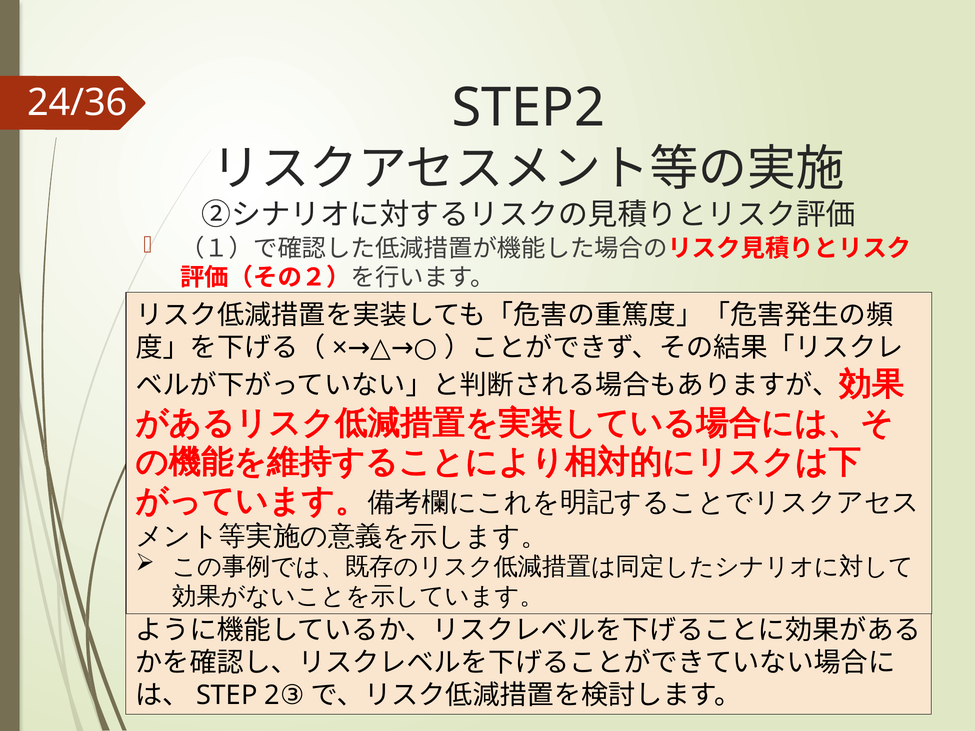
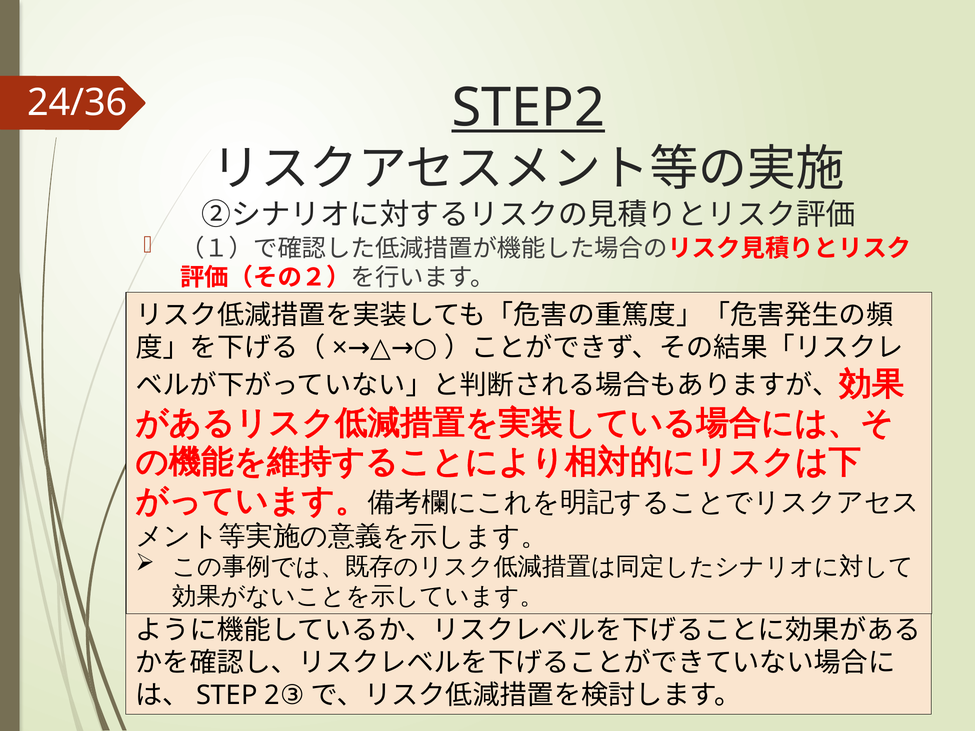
STEP2 underline: none -> present (528, 108)
